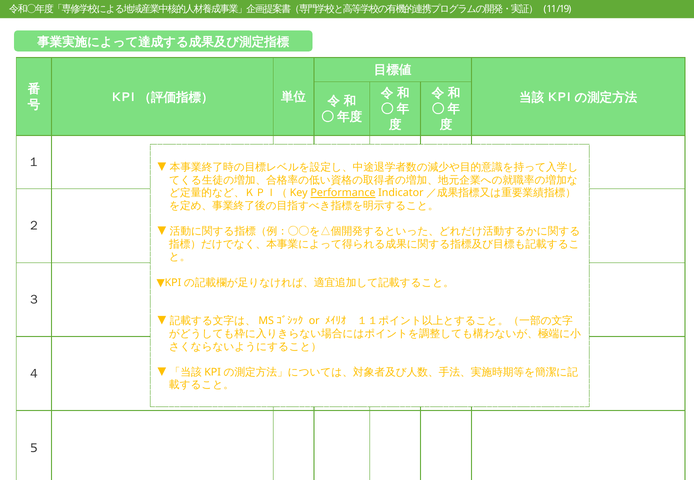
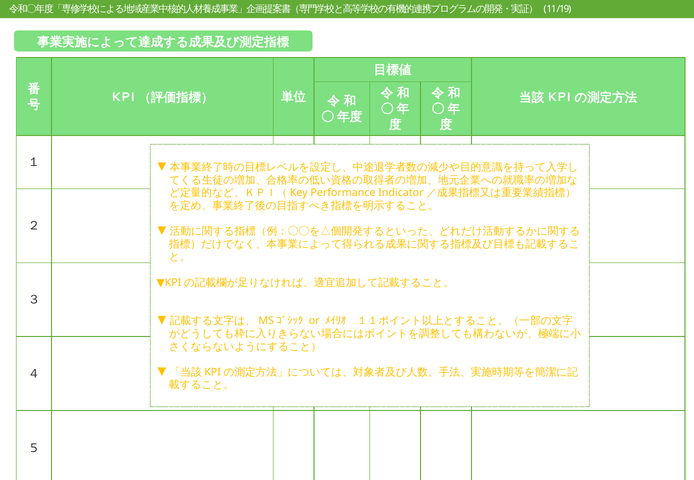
Performance underline: present -> none (343, 193)
